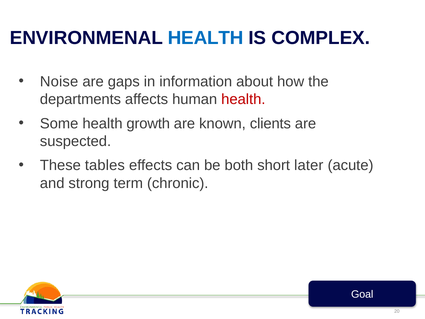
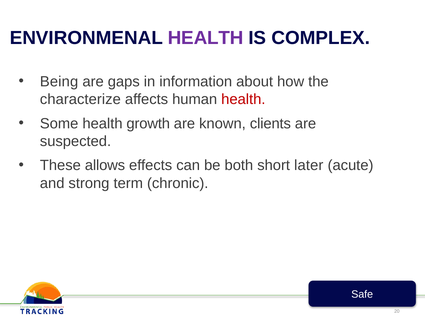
HEALTH colour: blue -> purple (206, 38)
Noise: Noise -> Being (59, 82)
departments: departments -> characterize (80, 99)
tables: tables -> allows (105, 165)
Goal: Goal -> Safe (362, 294)
